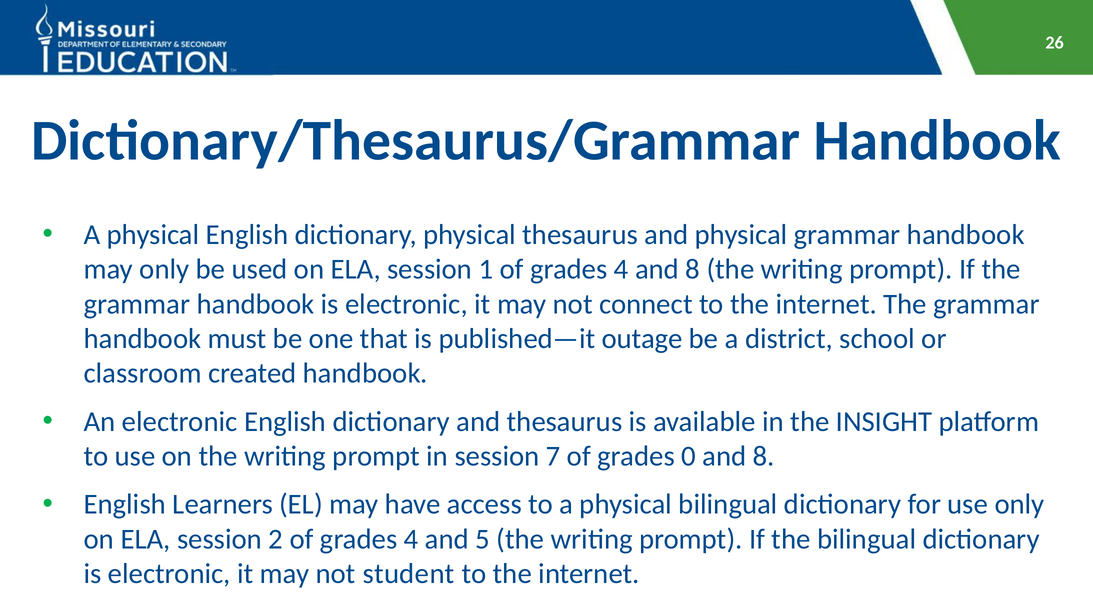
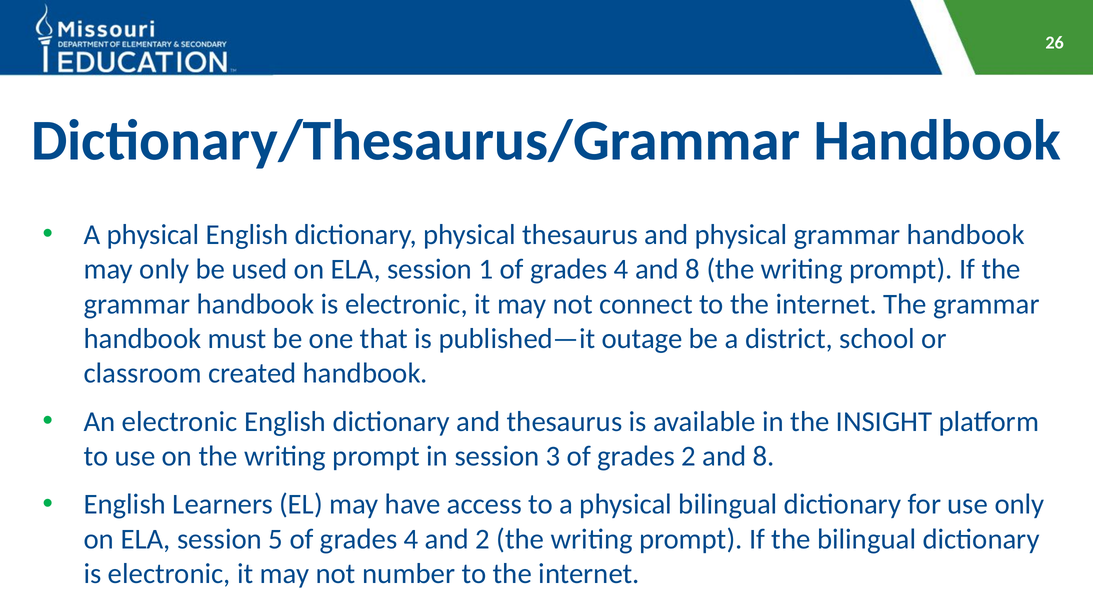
7: 7 -> 3 (553, 456)
grades 0: 0 -> 2 (689, 456)
2: 2 -> 5 (276, 539)
and 5: 5 -> 2 (483, 539)
student: student -> number (409, 574)
